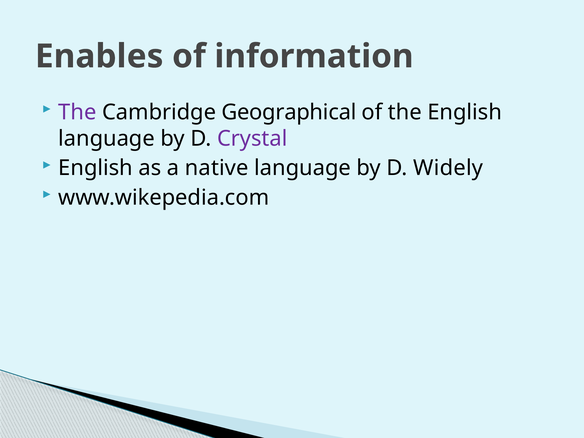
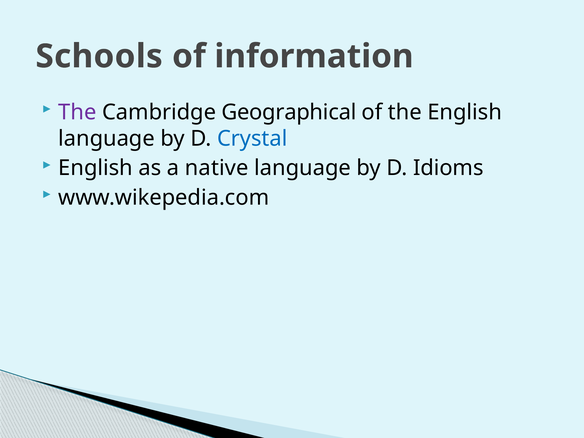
Enables: Enables -> Schools (99, 56)
Crystal colour: purple -> blue (252, 138)
Widely: Widely -> Idioms (448, 168)
